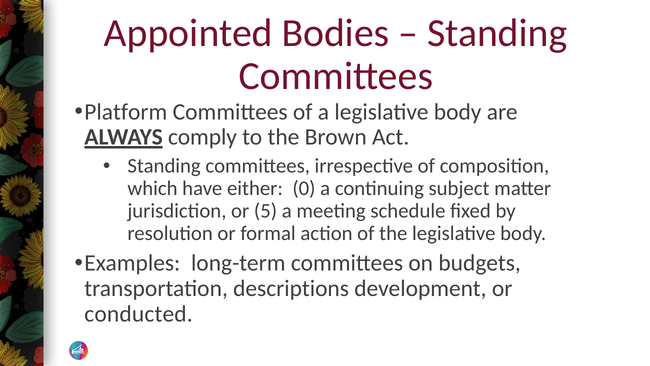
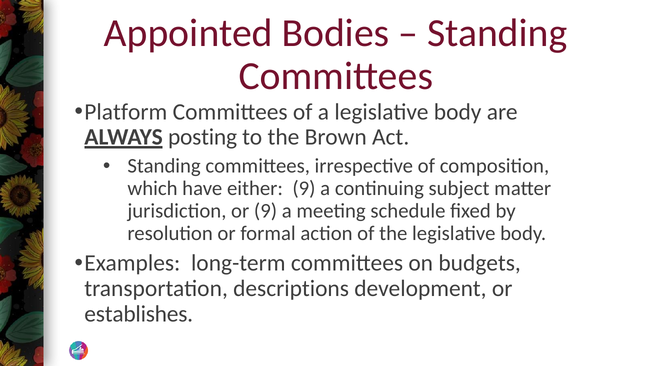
comply: comply -> posting (203, 137)
either 0: 0 -> 9 (304, 188)
or 5: 5 -> 9 (266, 211)
conducted: conducted -> establishes (139, 314)
